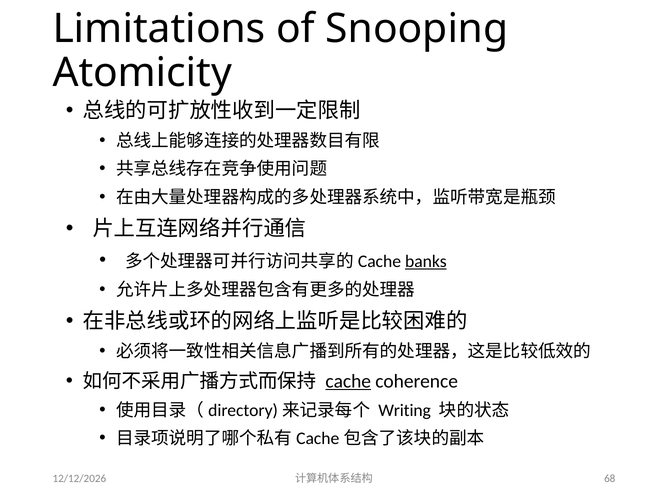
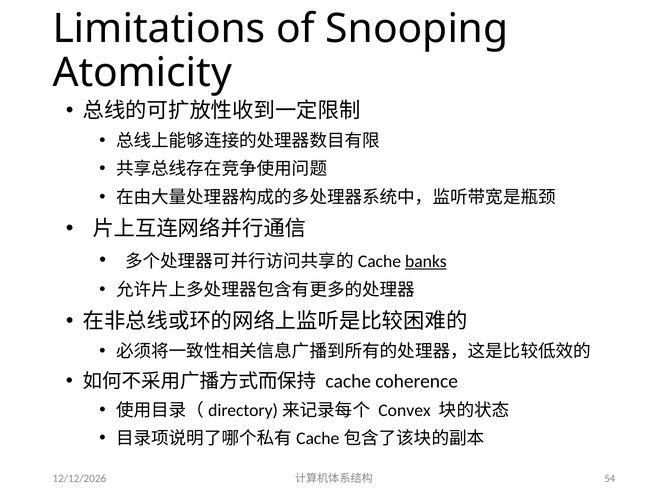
cache underline: present -> none (348, 381)
Writing: Writing -> Convex (404, 410)
68: 68 -> 54 (610, 478)
